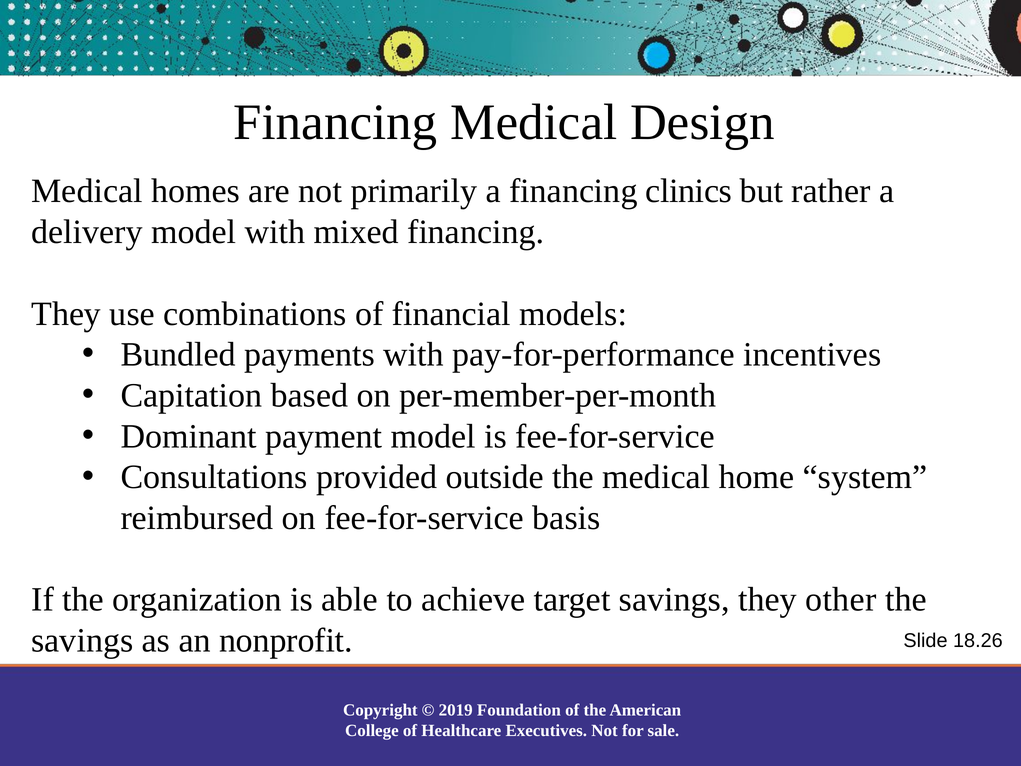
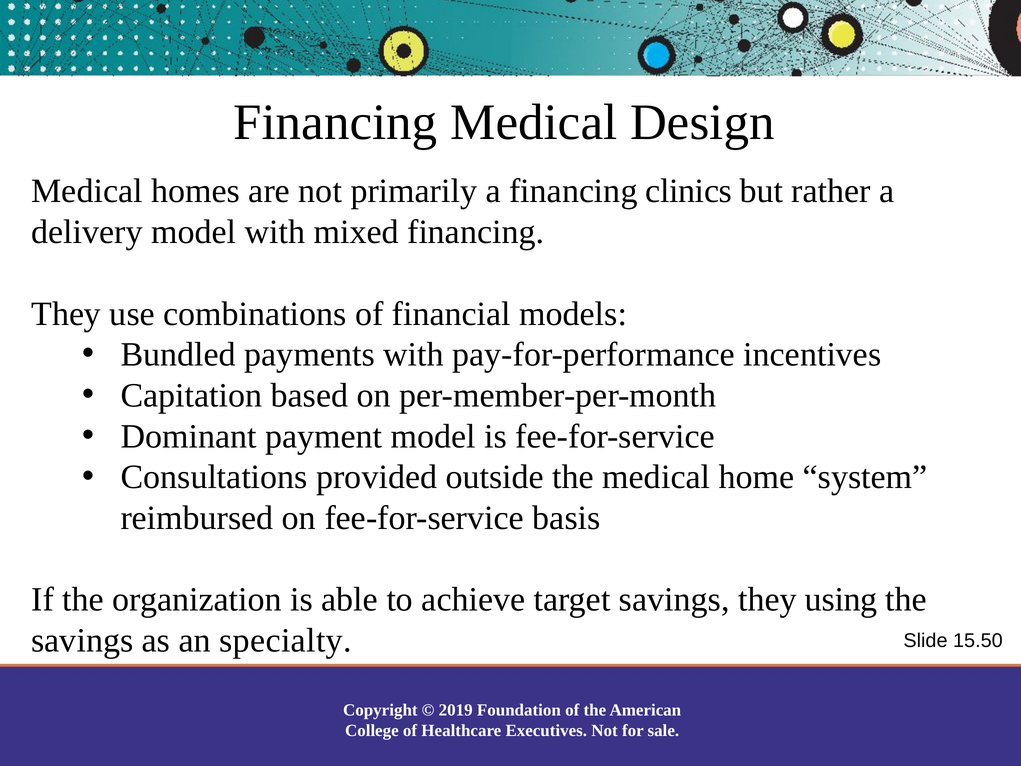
other: other -> using (841, 600)
nonprofit: nonprofit -> specialty (286, 640)
18.26: 18.26 -> 15.50 (978, 640)
